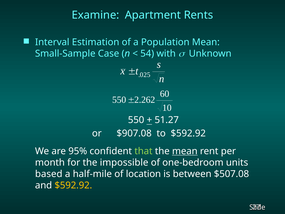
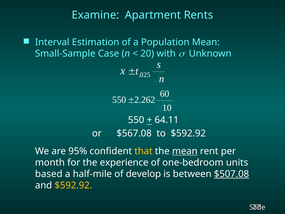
54: 54 -> 20 (147, 53)
51.27: 51.27 -> 64.11 (167, 120)
$907.08: $907.08 -> $567.08 (134, 133)
that colour: light green -> yellow (143, 151)
impossible: impossible -> experience (124, 162)
location: location -> develop (143, 174)
$507.08 underline: none -> present (232, 174)
